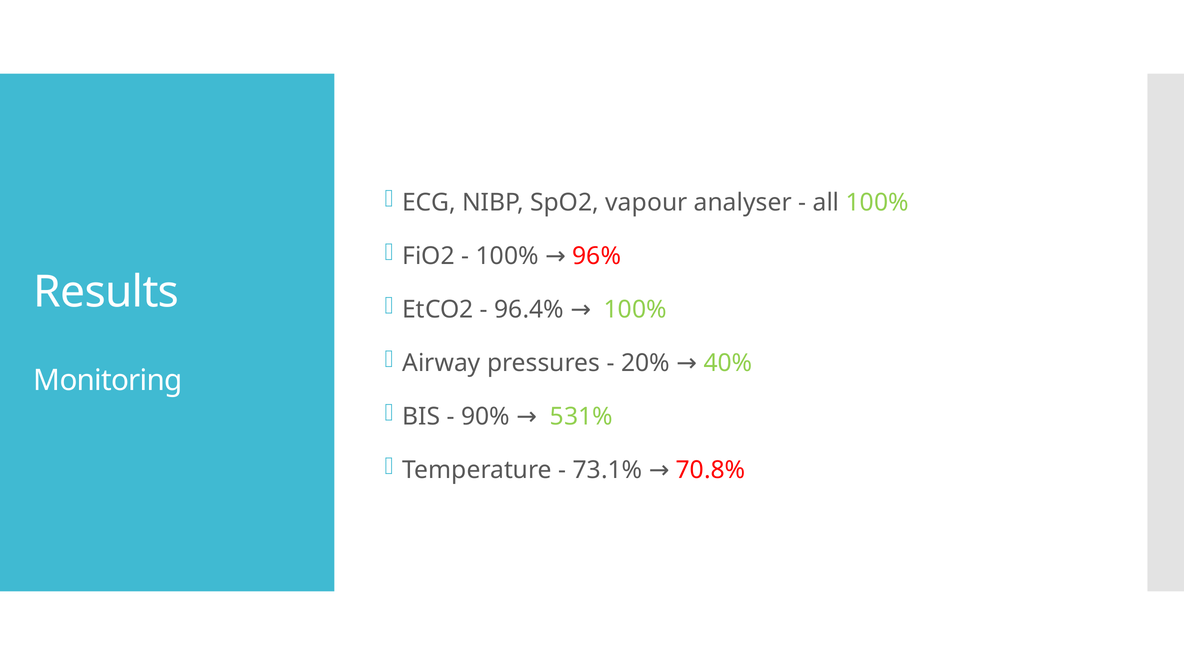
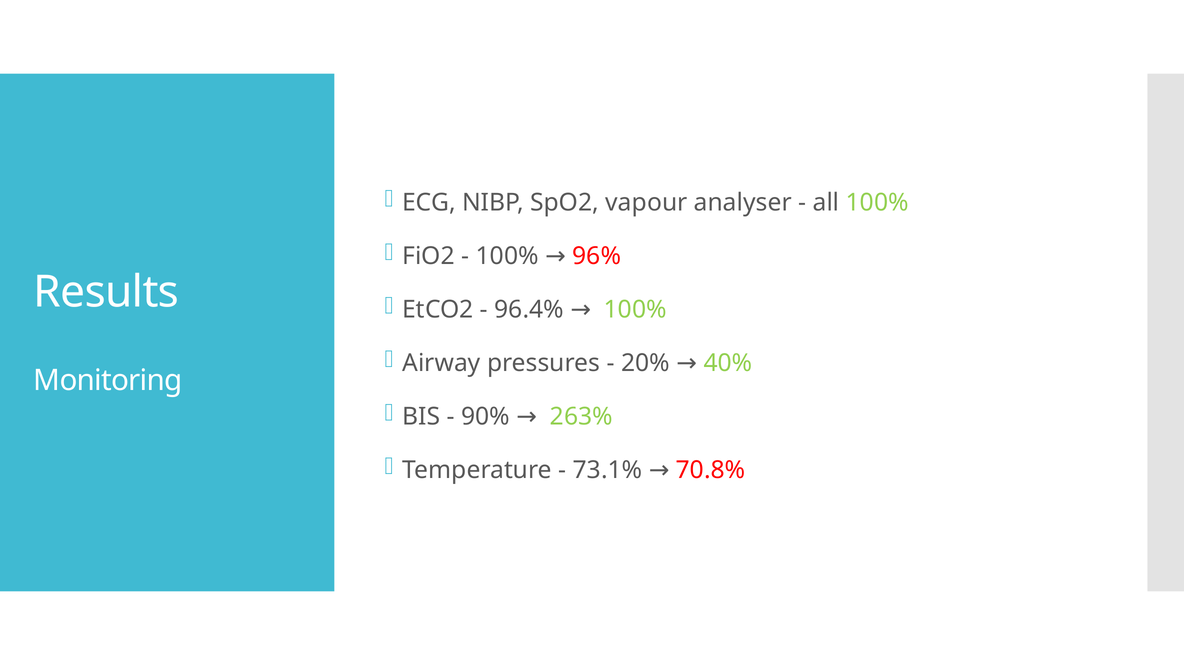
531%: 531% -> 263% (581, 416)
